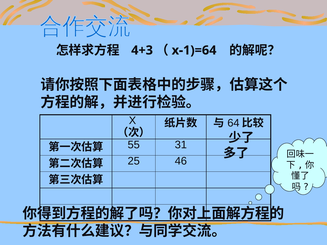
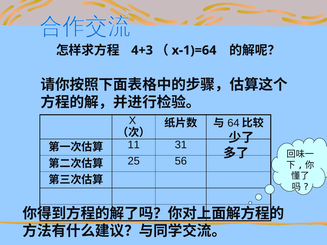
55: 55 -> 11 (134, 145)
46: 46 -> 56 (181, 161)
